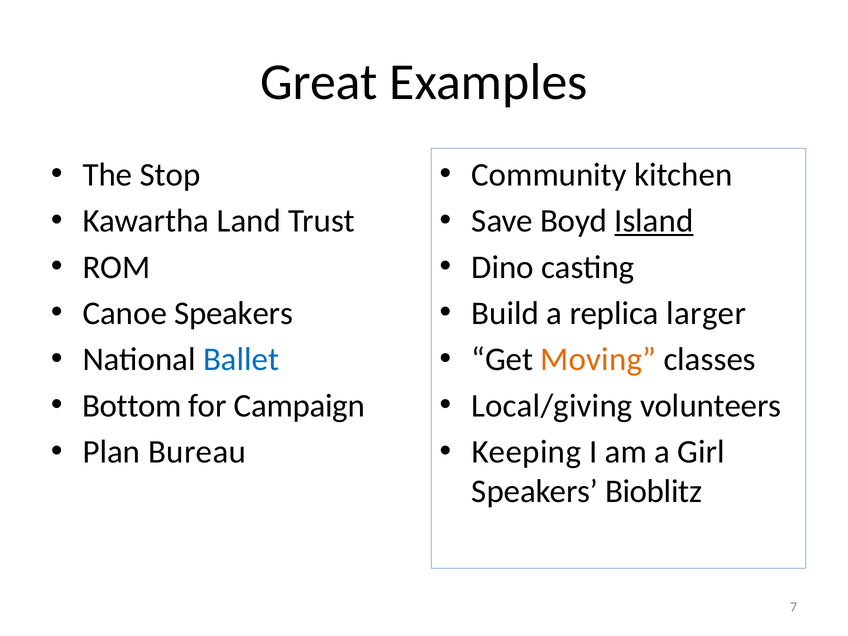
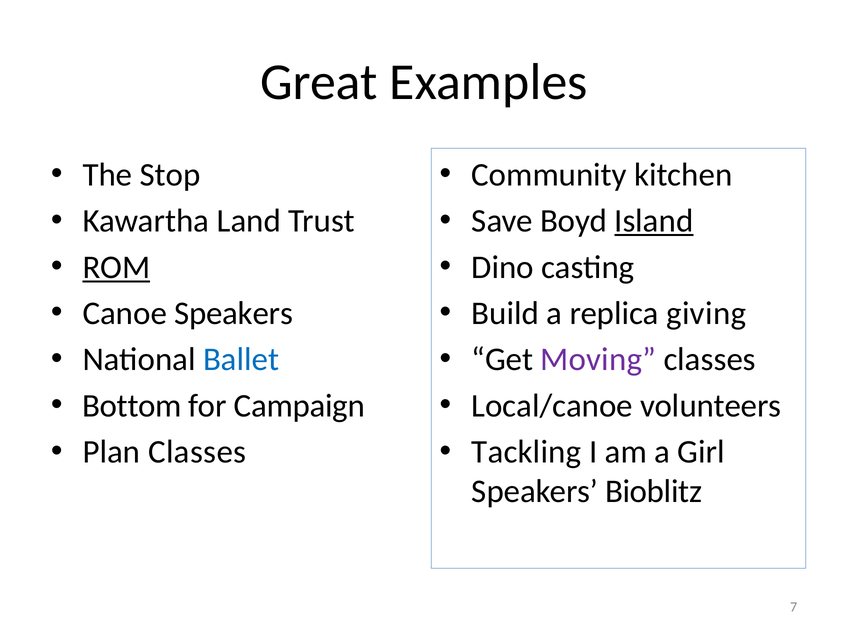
ROM underline: none -> present (116, 267)
larger: larger -> giving (706, 313)
Moving colour: orange -> purple (598, 360)
Local/giving: Local/giving -> Local/canoe (552, 406)
Plan Bureau: Bureau -> Classes (197, 452)
Keeping: Keeping -> Tackling (526, 452)
